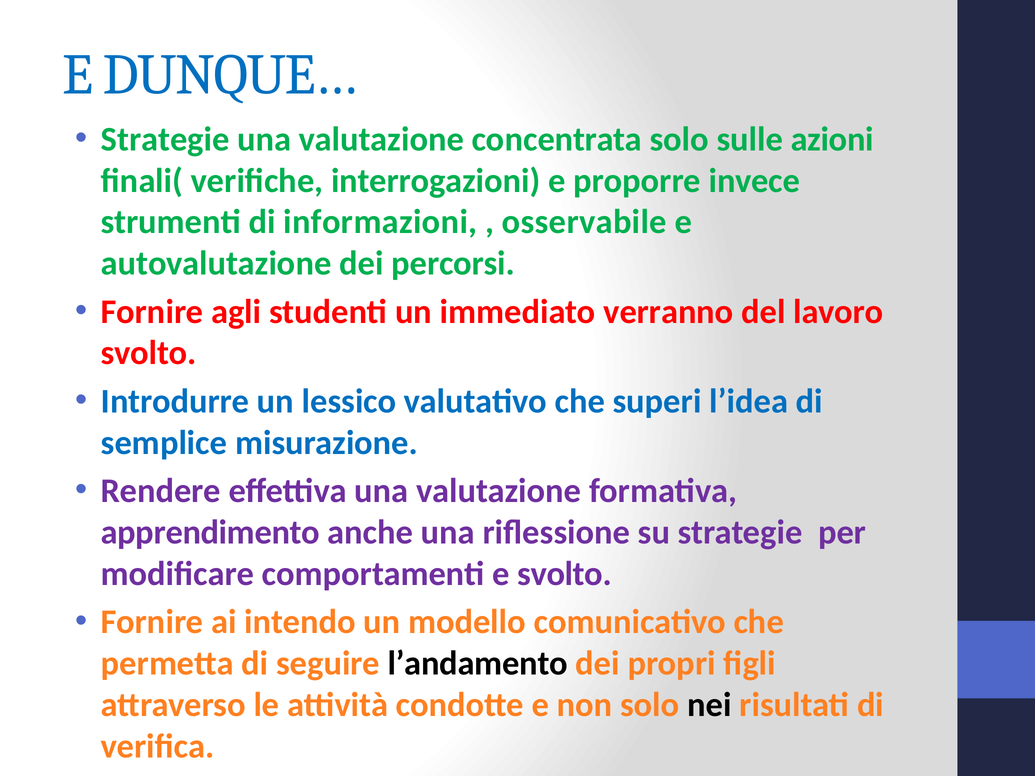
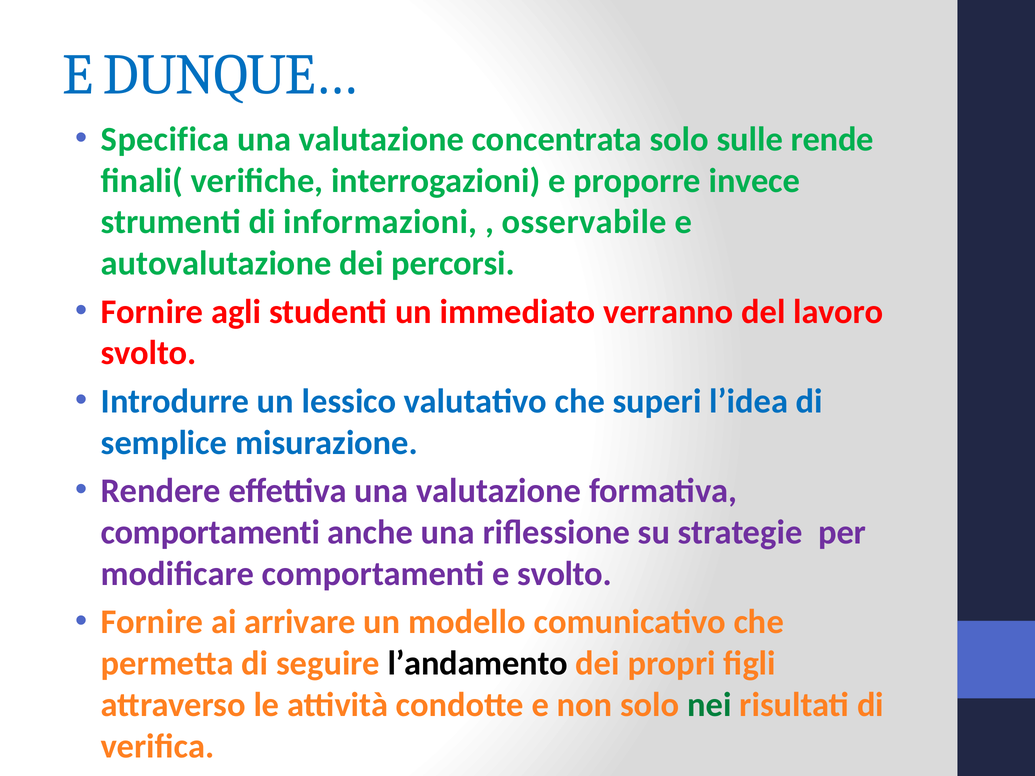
Strategie: Strategie -> Specifica (165, 139)
azioni: azioni -> rende (832, 139)
apprendimento: apprendimento -> comportamenti (210, 533)
intendo: intendo -> arrivare (300, 622)
nei colour: black -> green (709, 705)
